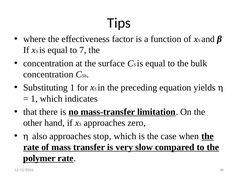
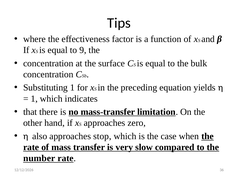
7: 7 -> 9 (83, 50)
polymer: polymer -> number (39, 159)
